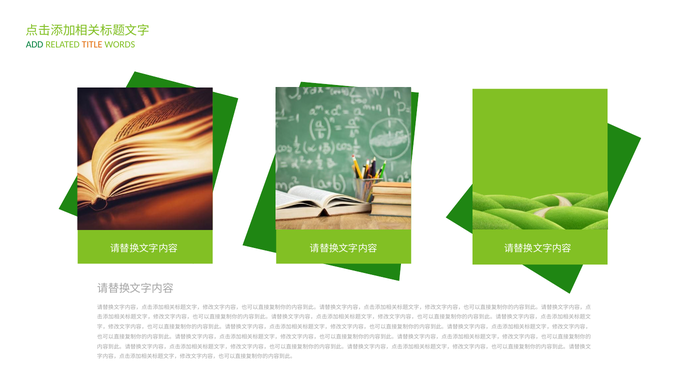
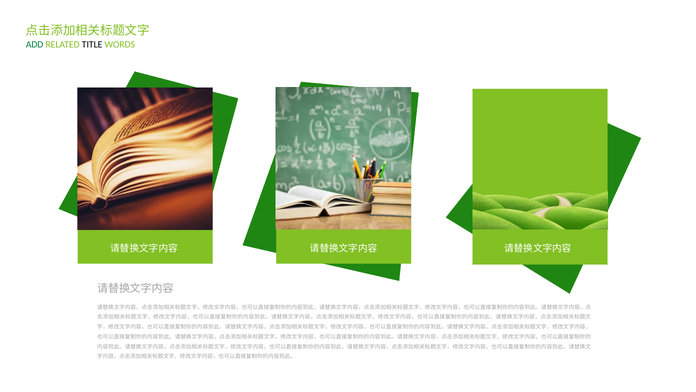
TITLE colour: orange -> black (92, 45)
